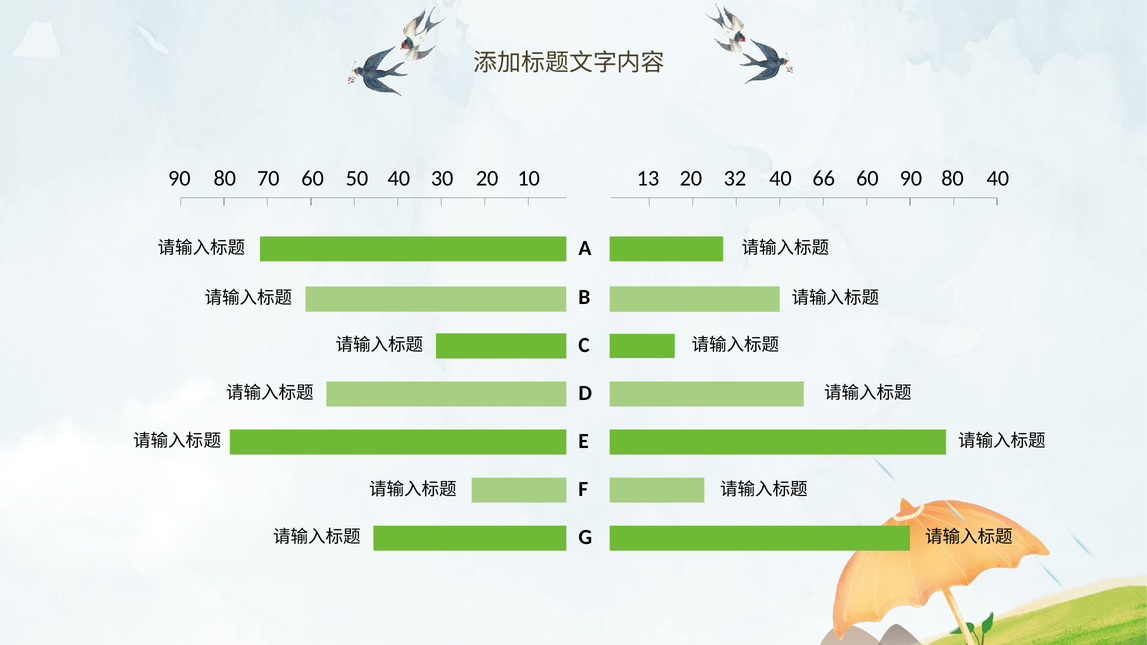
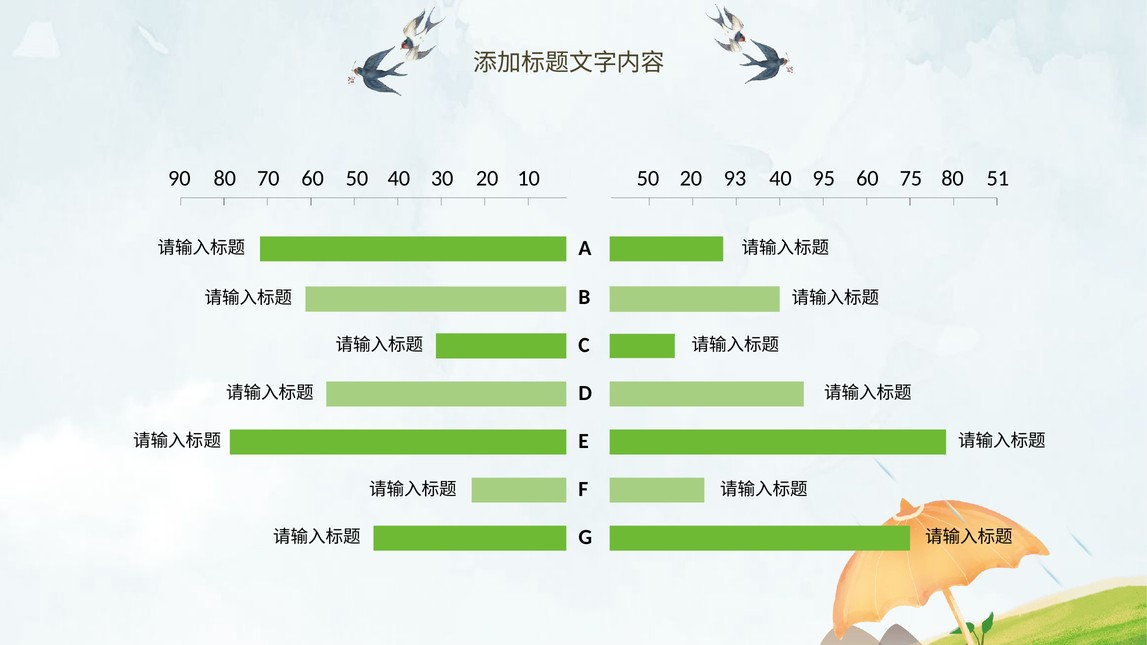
90 13: 13 -> 50 (648, 178)
32: 32 -> 93 (735, 178)
66: 66 -> 95 (824, 178)
60 90: 90 -> 75 (911, 178)
80 40: 40 -> 51 (998, 178)
